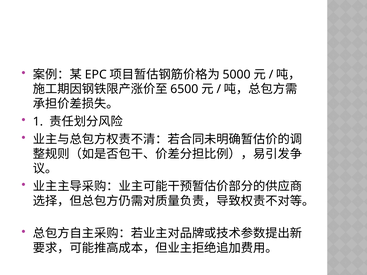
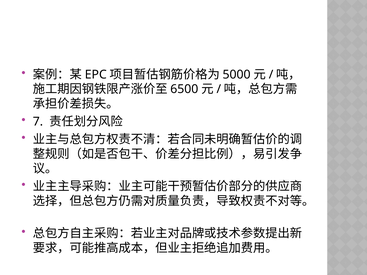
1: 1 -> 7 (38, 122)
